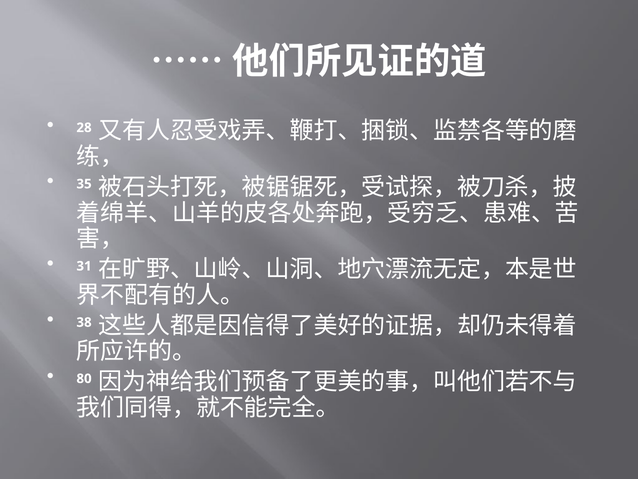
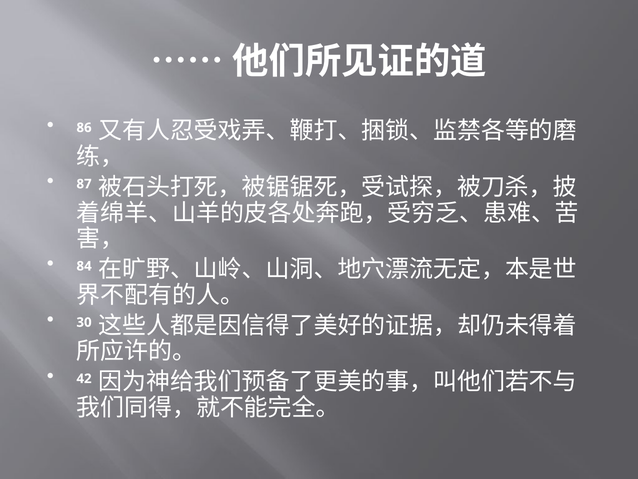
28: 28 -> 86 (84, 128)
35: 35 -> 87 (84, 184)
31: 31 -> 84 (84, 266)
38: 38 -> 30 (84, 322)
80: 80 -> 42 (84, 378)
